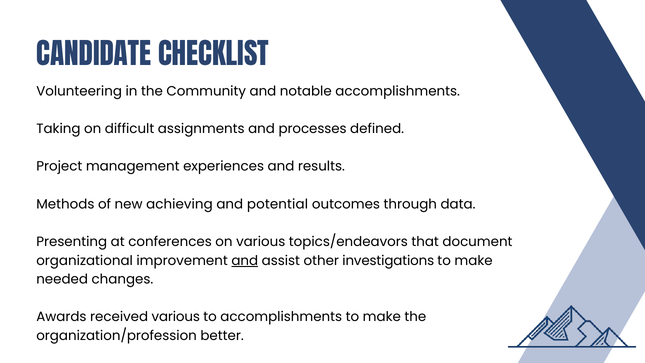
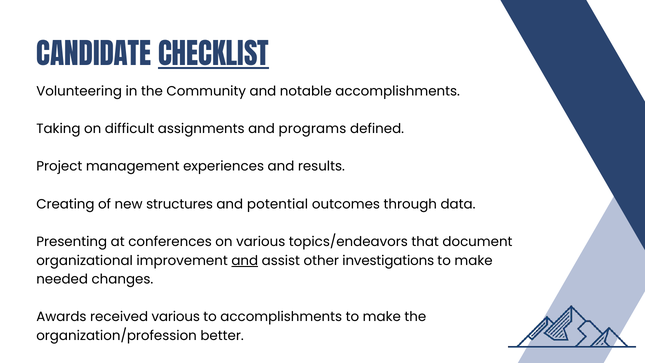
CHECKLIST underline: none -> present (213, 55)
processes: processes -> programs (312, 129)
Methods: Methods -> Creating (65, 204)
achieving: achieving -> structures (180, 204)
